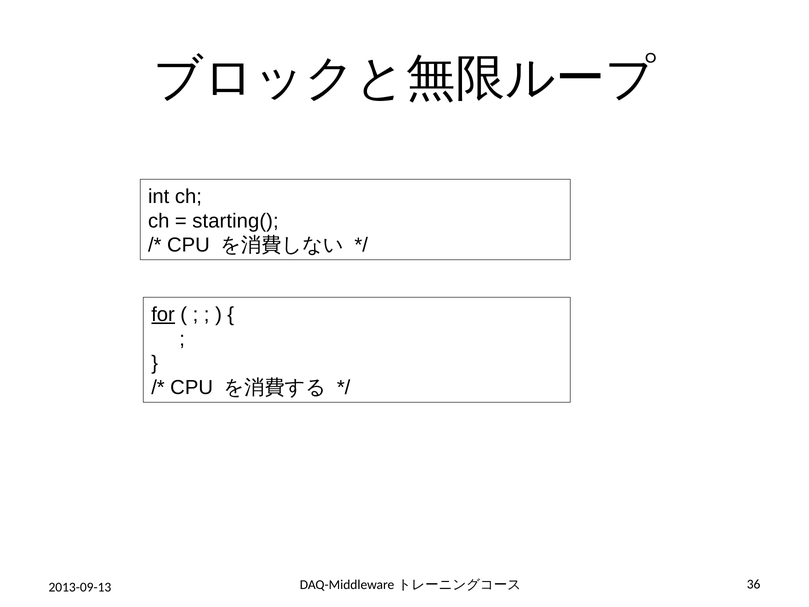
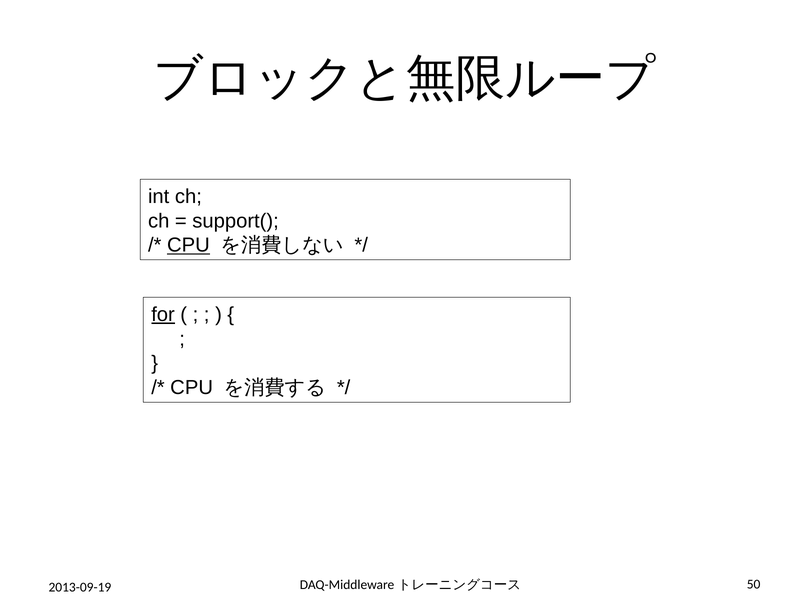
starting(: starting( -> support( (236, 221)
CPU underline: none -> present (188, 245)
2013-09-13: 2013-09-13 -> 2013-09-19 (80, 587)
36: 36 -> 50 (754, 584)
